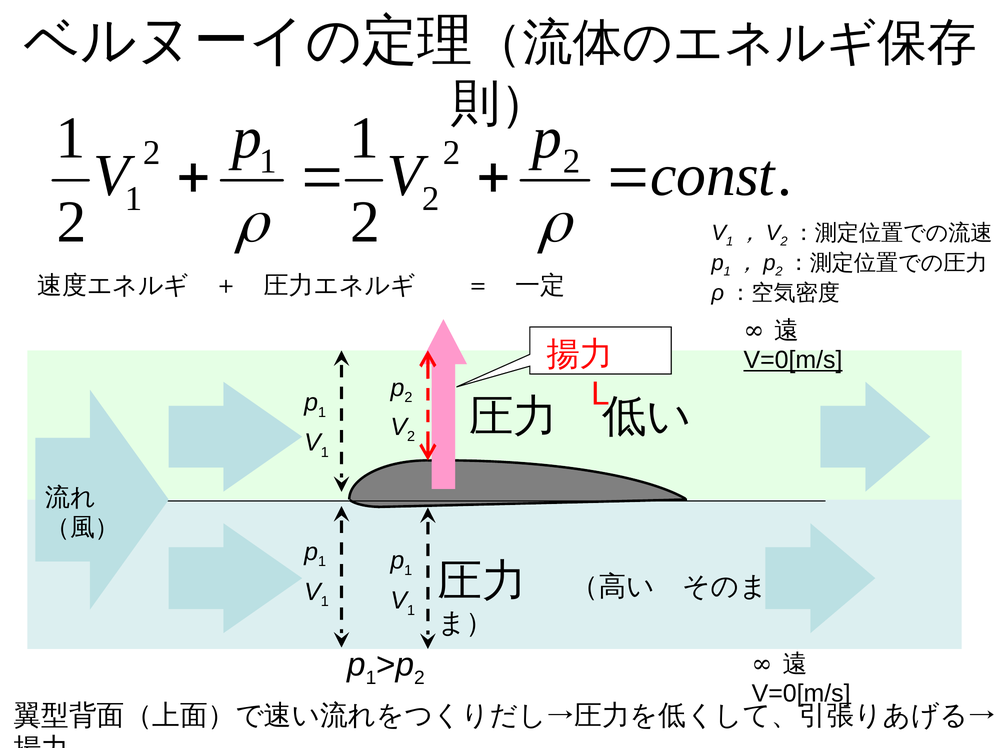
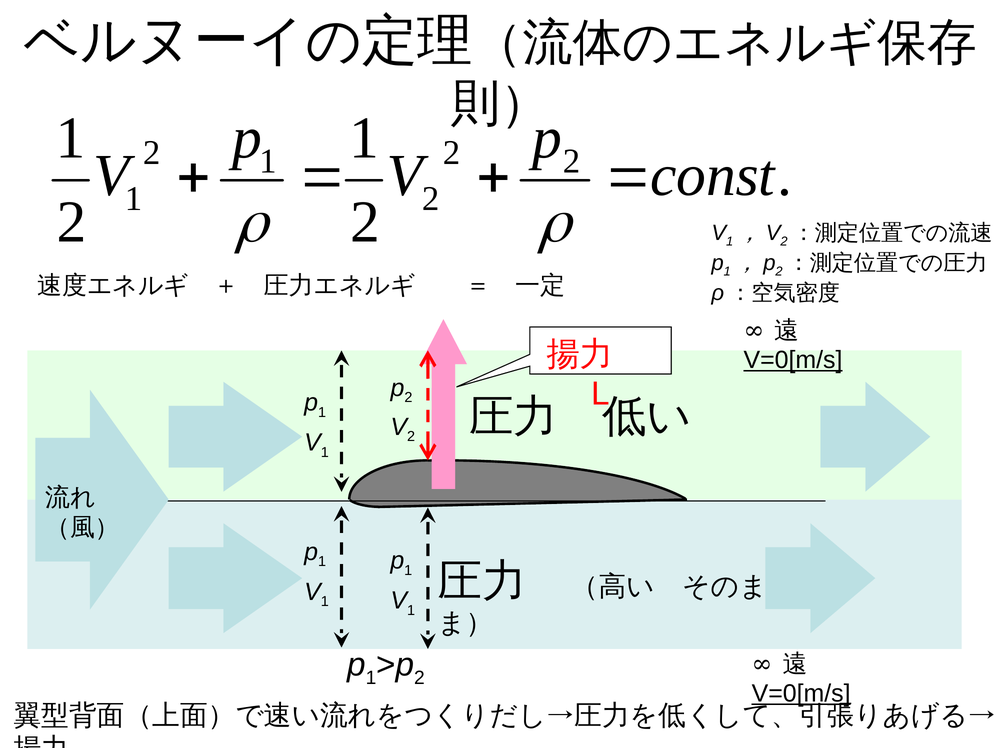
V=0[m/s underline: none -> present (801, 693)
